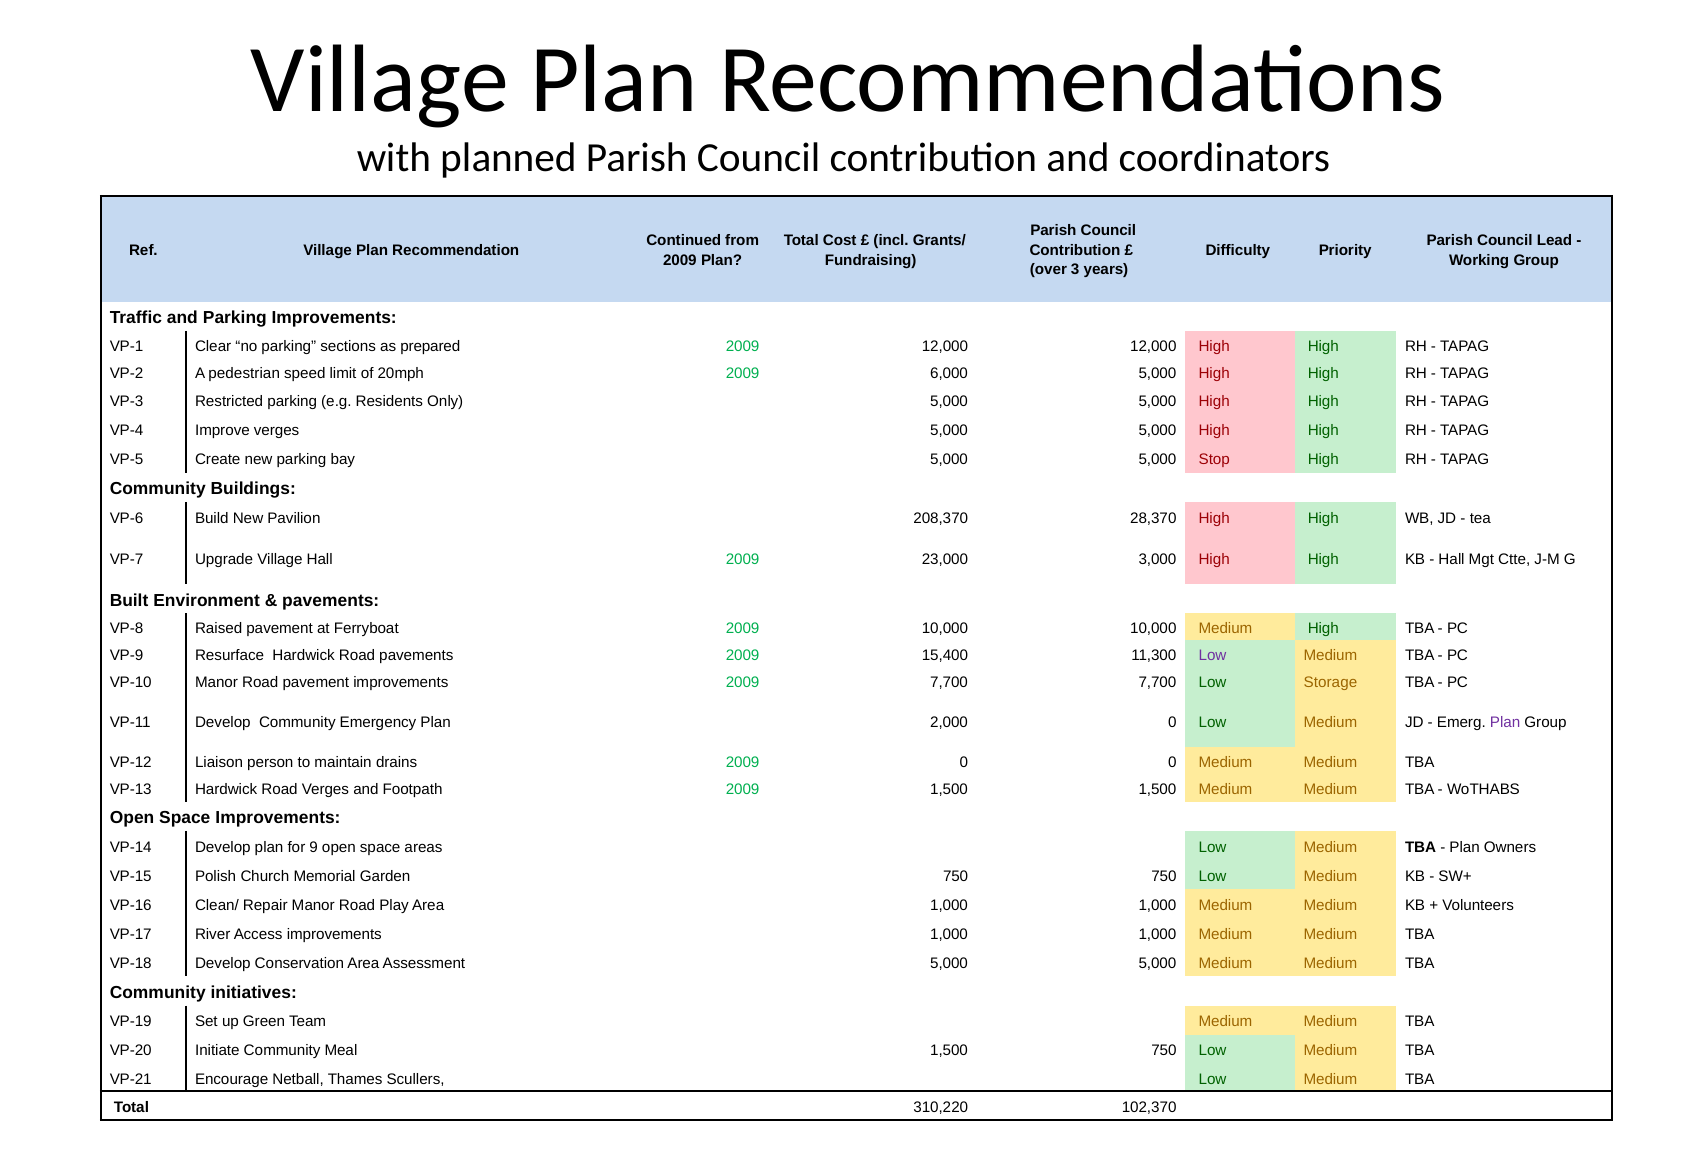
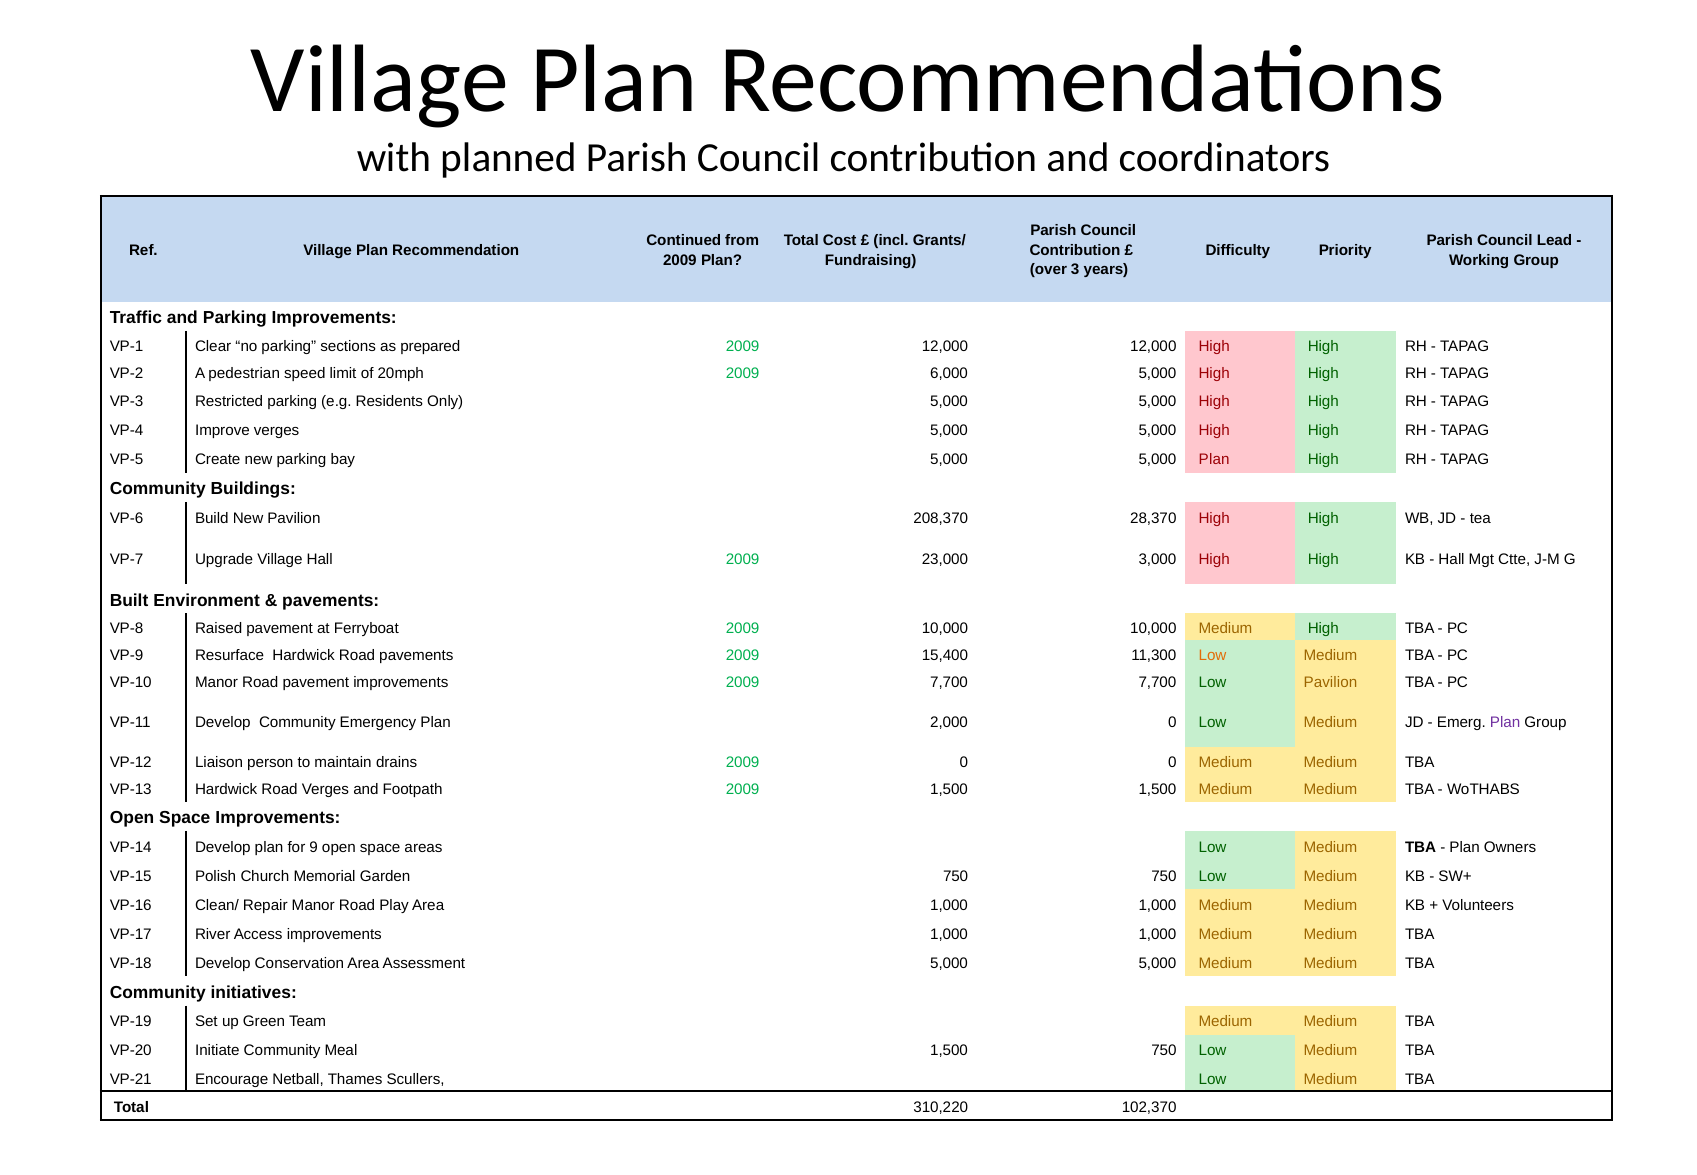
5,000 Stop: Stop -> Plan (1214, 460)
Low colour: purple -> orange (1213, 655)
Low Storage: Storage -> Pavilion (1330, 682)
